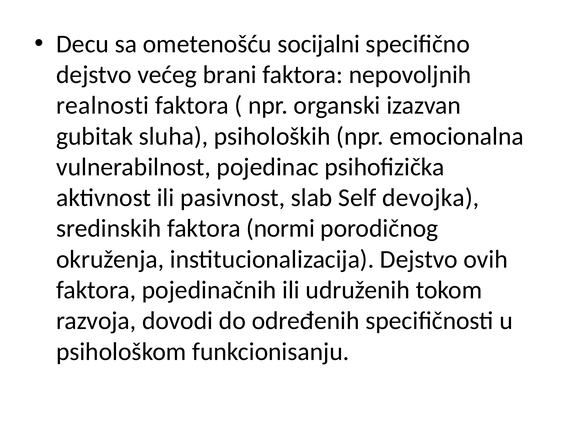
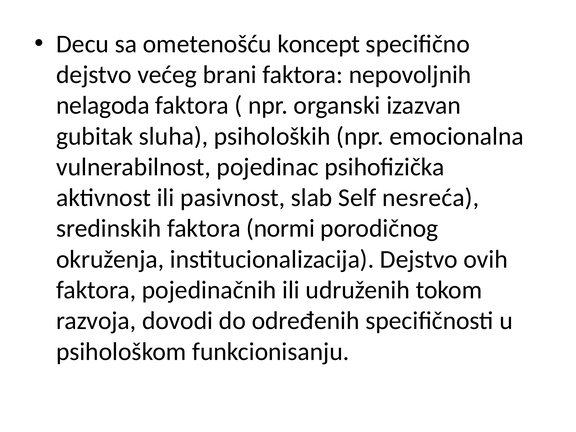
socijalni: socijalni -> koncept (319, 44)
realnosti: realnosti -> nelagoda (103, 106)
devojka: devojka -> nesreća (431, 198)
